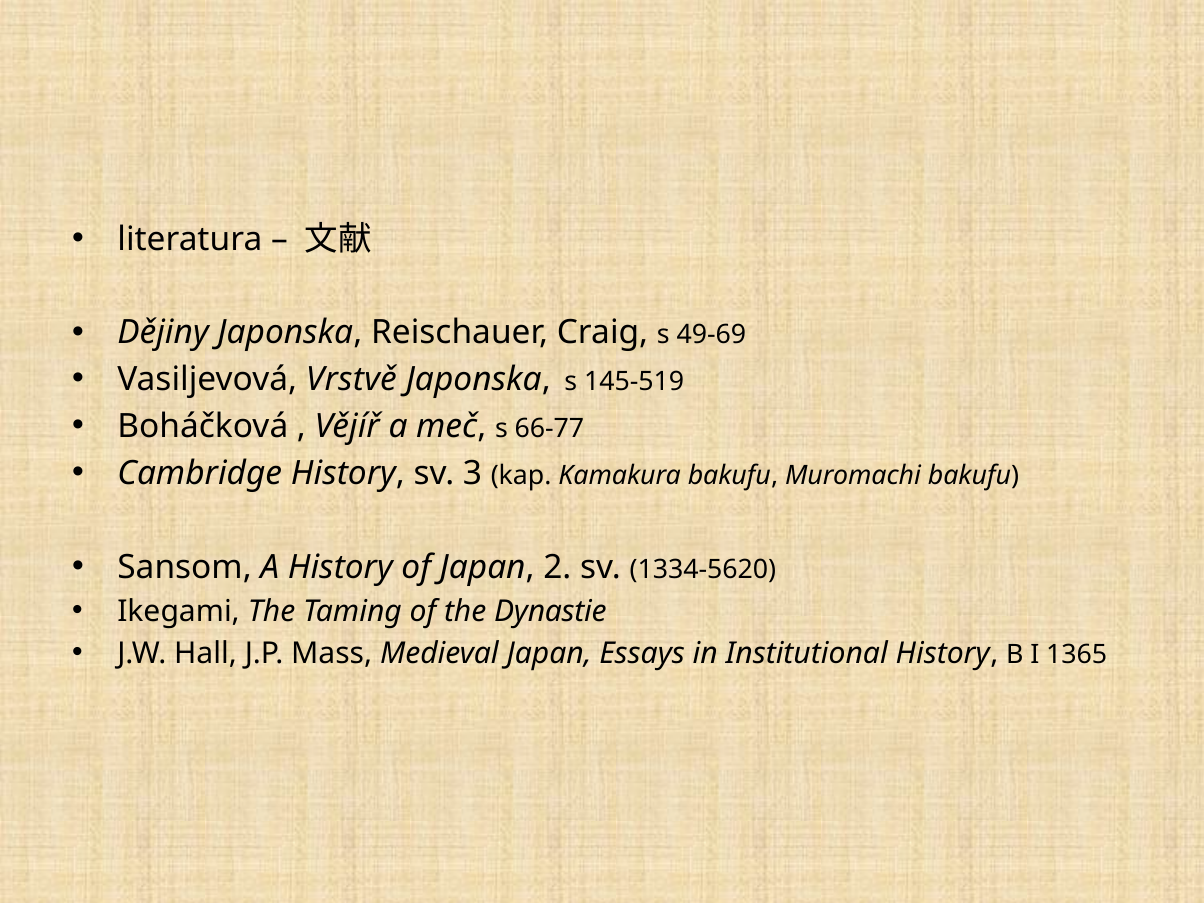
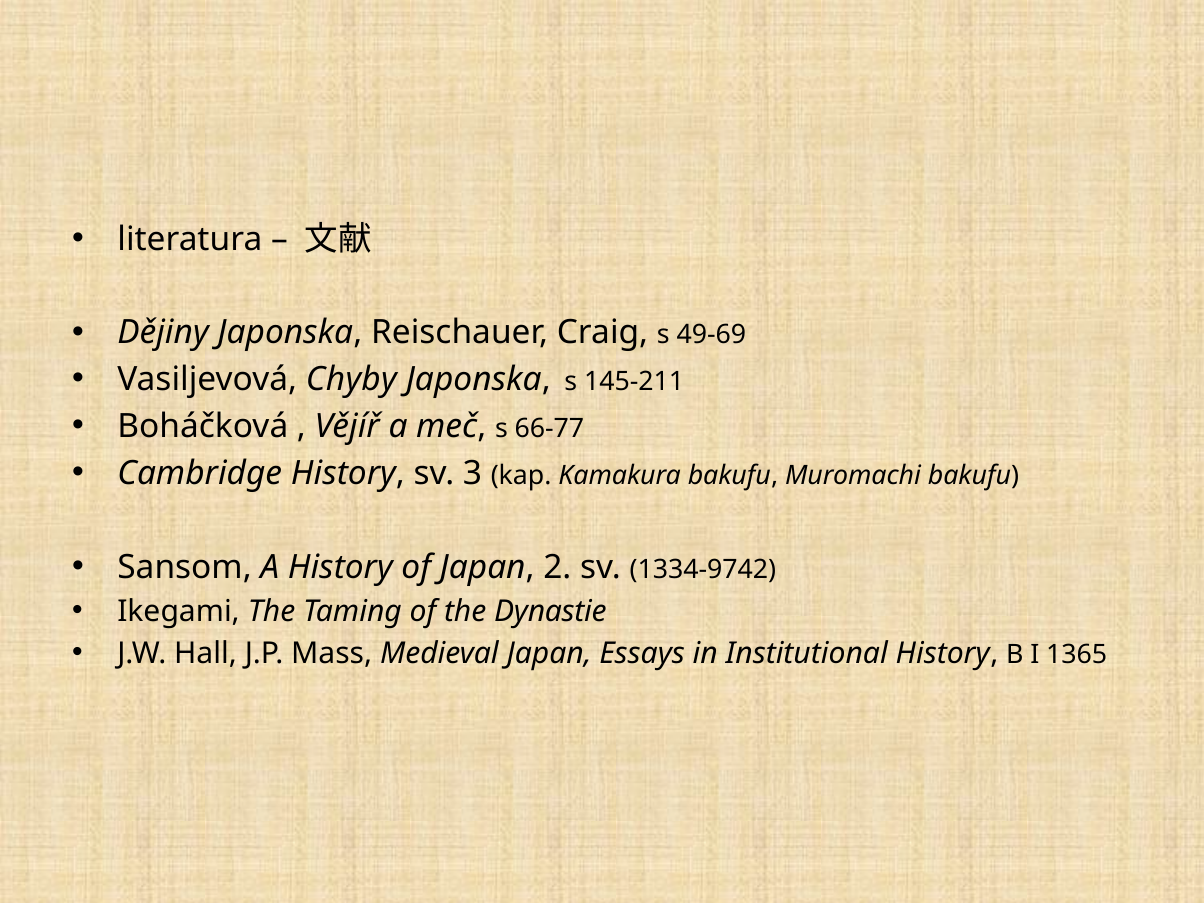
Vrstvě: Vrstvě -> Chyby (351, 380)
145-519: 145-519 -> 145-211 (634, 382)
1334-5620: 1334-5620 -> 1334-9742 (703, 570)
